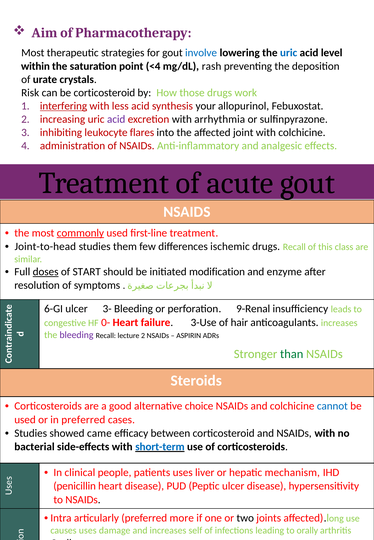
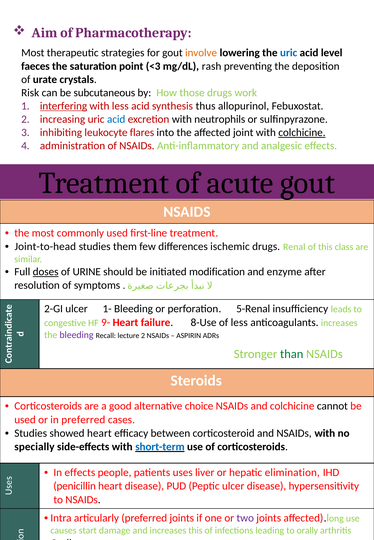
involve colour: blue -> orange (201, 53)
within: within -> faeces (35, 66)
<4: <4 -> <3 (153, 66)
be corticosteroid: corticosteroid -> subcutaneous (104, 93)
your: your -> thus (206, 106)
acid colour: purple -> blue (116, 119)
arrhythmia: arrhythmia -> neutrophils (220, 119)
colchicine underline: none -> present (302, 133)
commonly underline: present -> none (80, 233)
drugs Recall: Recall -> Renal (294, 247)
START: START -> URINE (87, 272)
6-GI: 6-GI -> 2-GI (54, 309)
3-: 3- -> 1- (107, 309)
9-Renal: 9-Renal -> 5-Renal (253, 309)
0-: 0- -> 9- (106, 323)
3-Use: 3-Use -> 8-Use (204, 323)
of hair: hair -> less (239, 323)
cannot colour: blue -> black (332, 406)
showed came: came -> heart (99, 433)
bacterial: bacterial -> specially (34, 447)
In clinical: clinical -> effects (80, 473)
mechanism: mechanism -> elimination (292, 473)
preferred more: more -> joints (182, 518)
two colour: black -> purple (245, 518)
causes uses: uses -> start (88, 531)
increases self: self -> this (195, 531)
